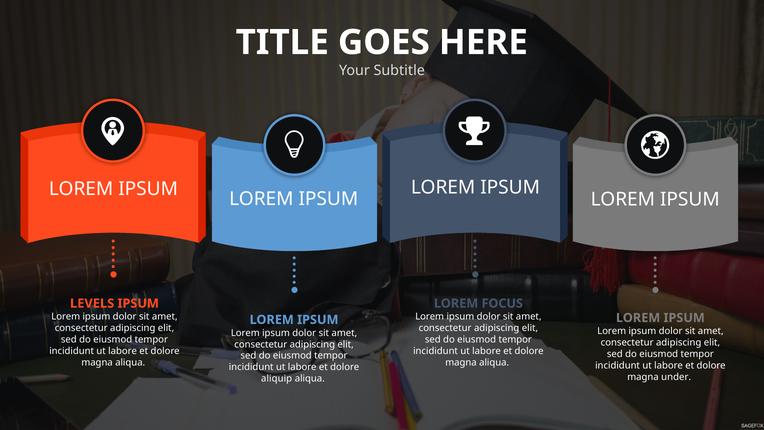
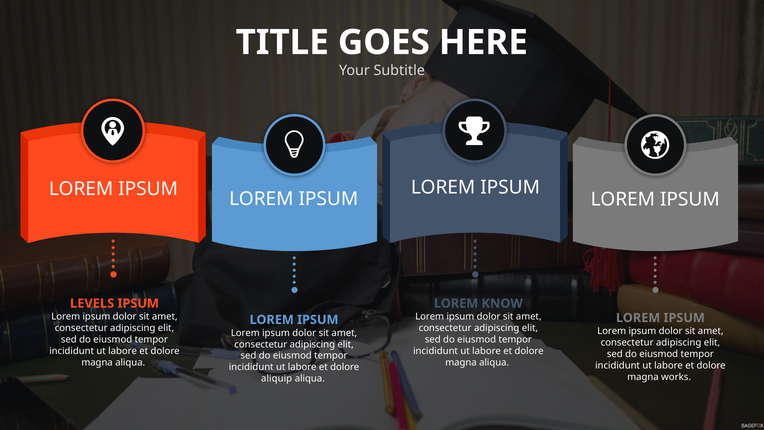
FOCUS: FOCUS -> KNOW (502, 303)
under: under -> works (676, 377)
